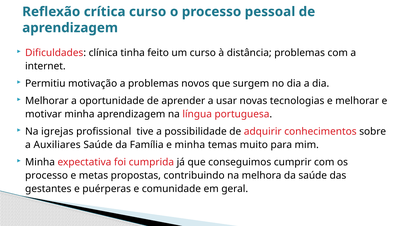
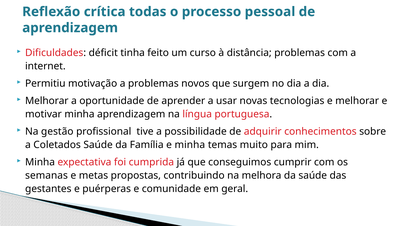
crítica curso: curso -> todas (148, 12)
clínica: clínica -> déficit (103, 53)
igrejas: igrejas -> gestão (57, 132)
Auxiliares: Auxiliares -> Coletados (57, 145)
processo: processo -> semanas (47, 176)
